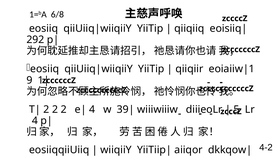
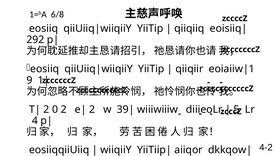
2: 2 -> 0 (55, 110)
4: 4 -> 2 (92, 110)
